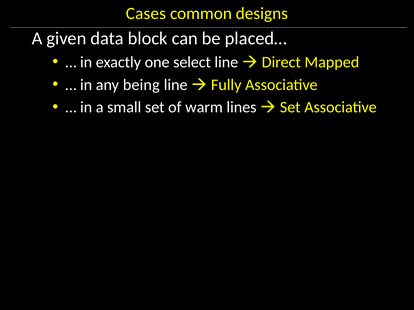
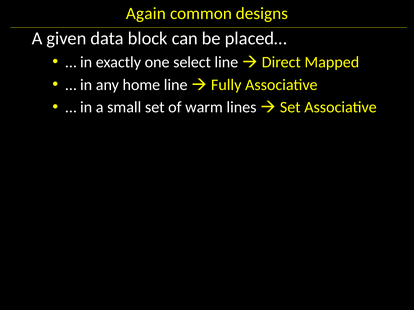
Cases: Cases -> Again (146, 14)
being: being -> home (141, 85)
